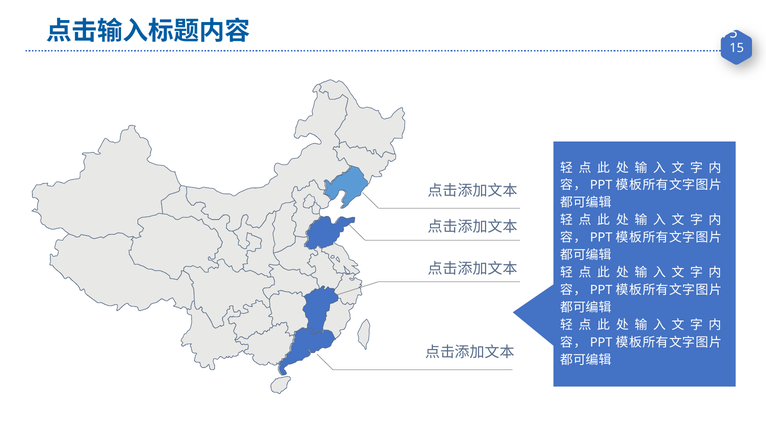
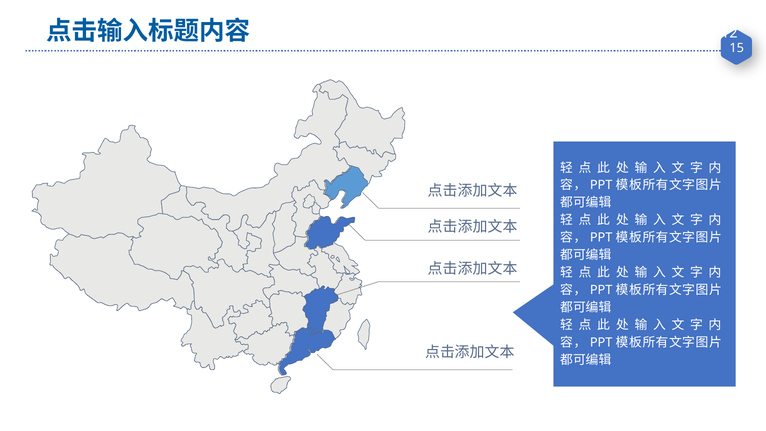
75: 75 -> 12 (729, 33)
